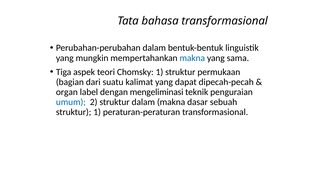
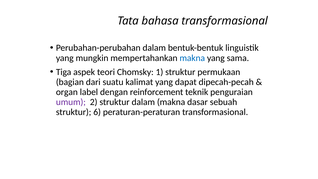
mengeliminasi: mengeliminasi -> reinforcement (157, 92)
umum colour: blue -> purple (71, 102)
struktur 1: 1 -> 6 (97, 112)
